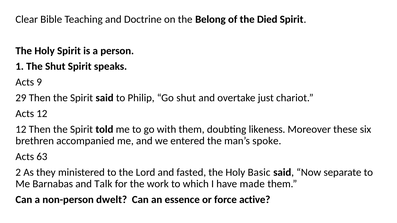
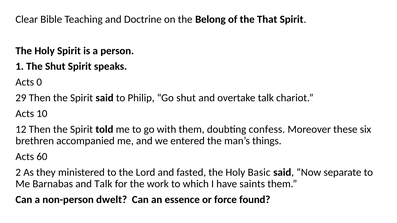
Died: Died -> That (267, 19)
9: 9 -> 0 (39, 82)
overtake just: just -> talk (266, 98)
Acts 12: 12 -> 10 (42, 114)
likeness: likeness -> confess (267, 130)
spoke: spoke -> things (267, 141)
63: 63 -> 60 (42, 157)
made: made -> saints (252, 184)
active: active -> found (255, 200)
